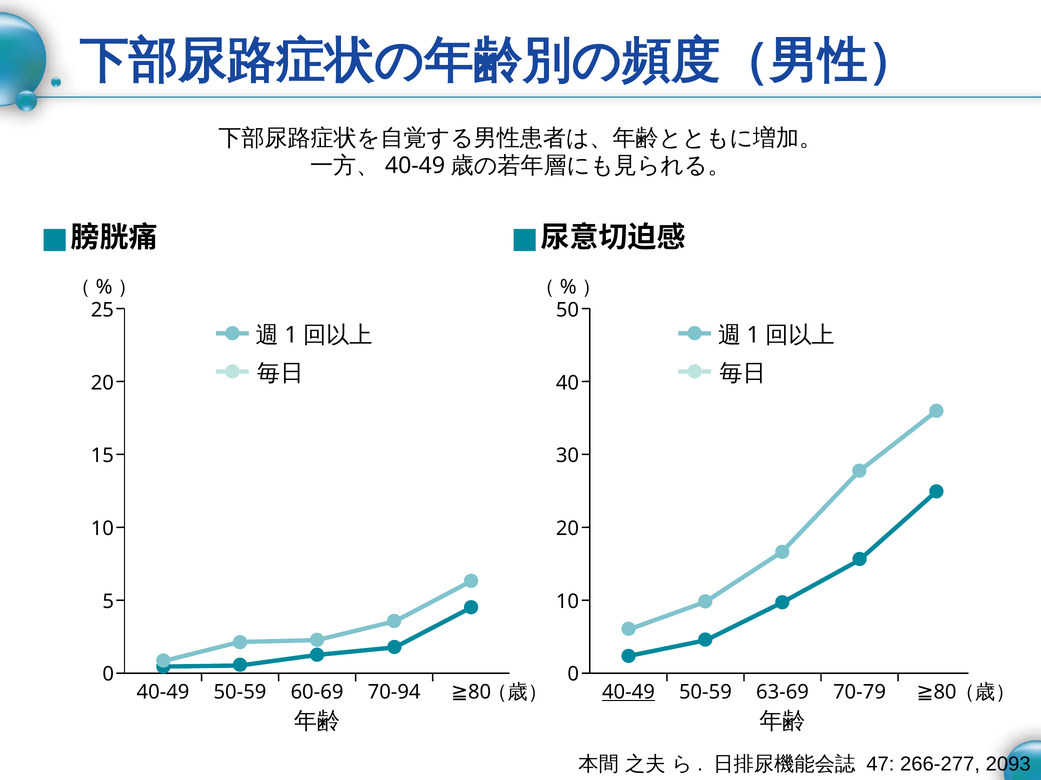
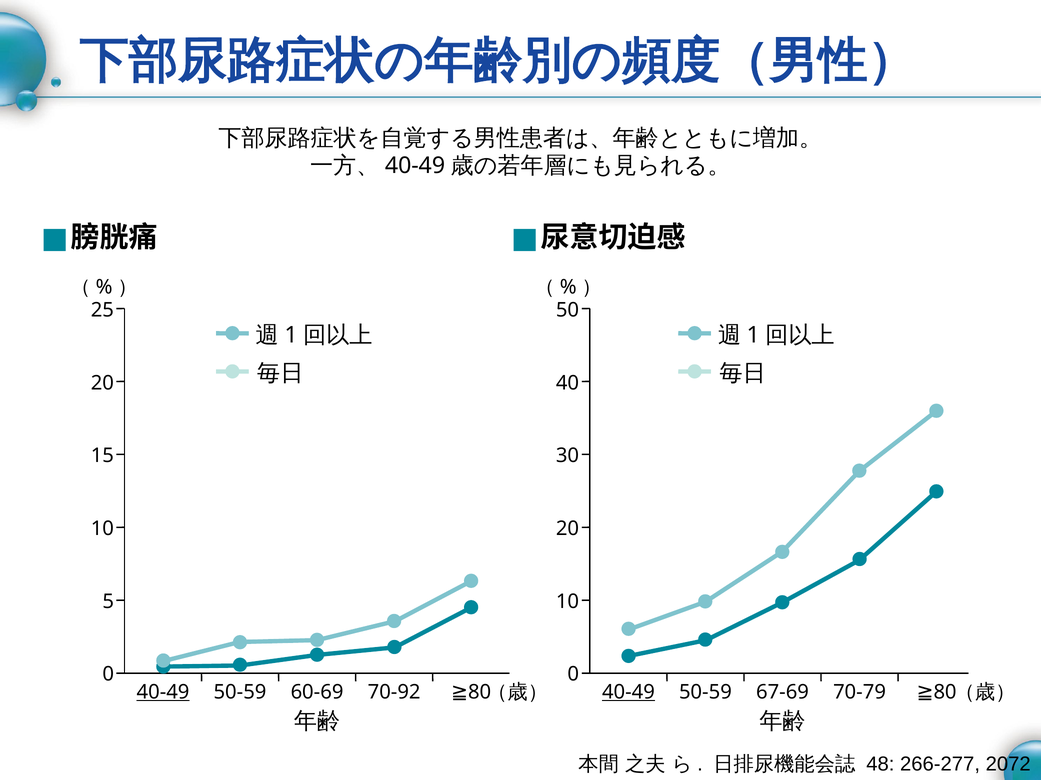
40-49 underline: none -> present (163, 693)
70-94: 70-94 -> 70-92 (394, 693)
63-69: 63-69 -> 67-69 (782, 693)
47: 47 -> 48 (880, 765)
2093: 2093 -> 2072 (1008, 765)
